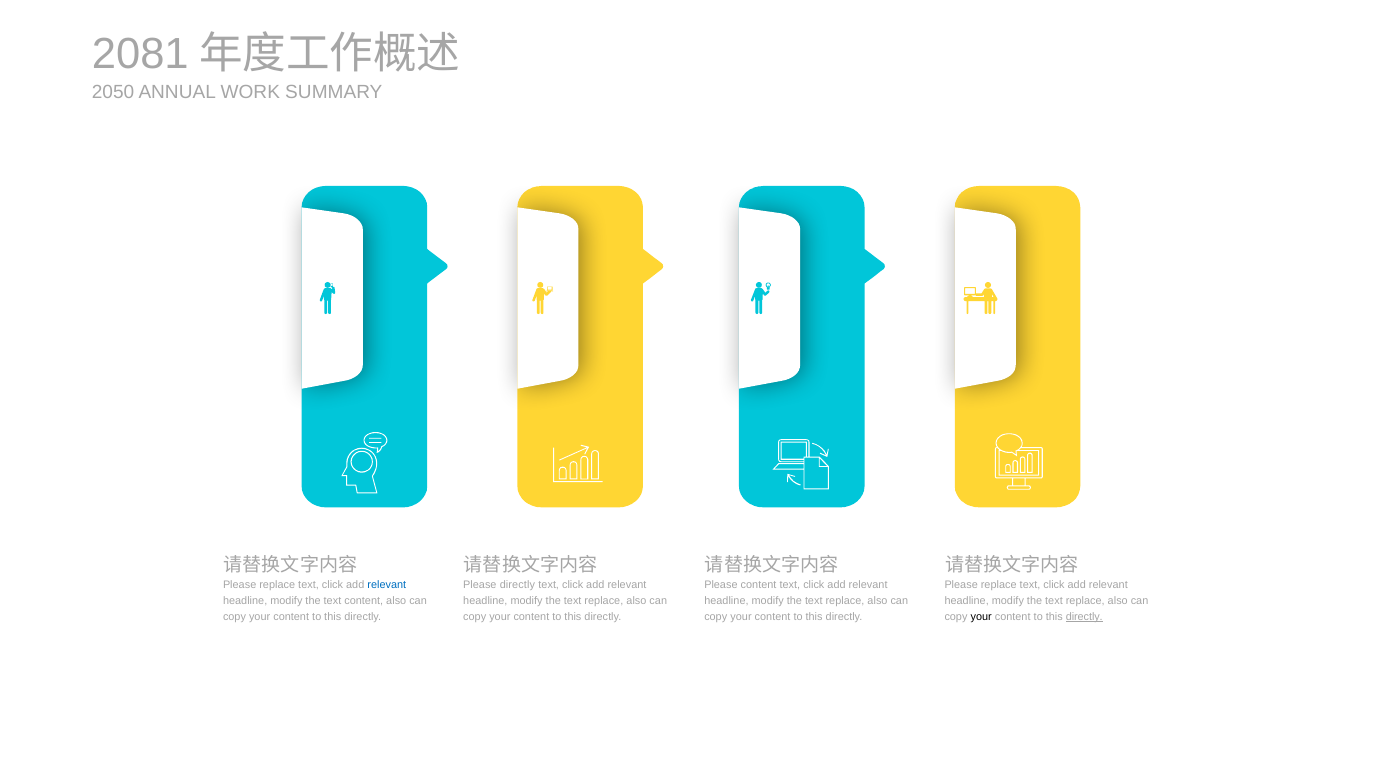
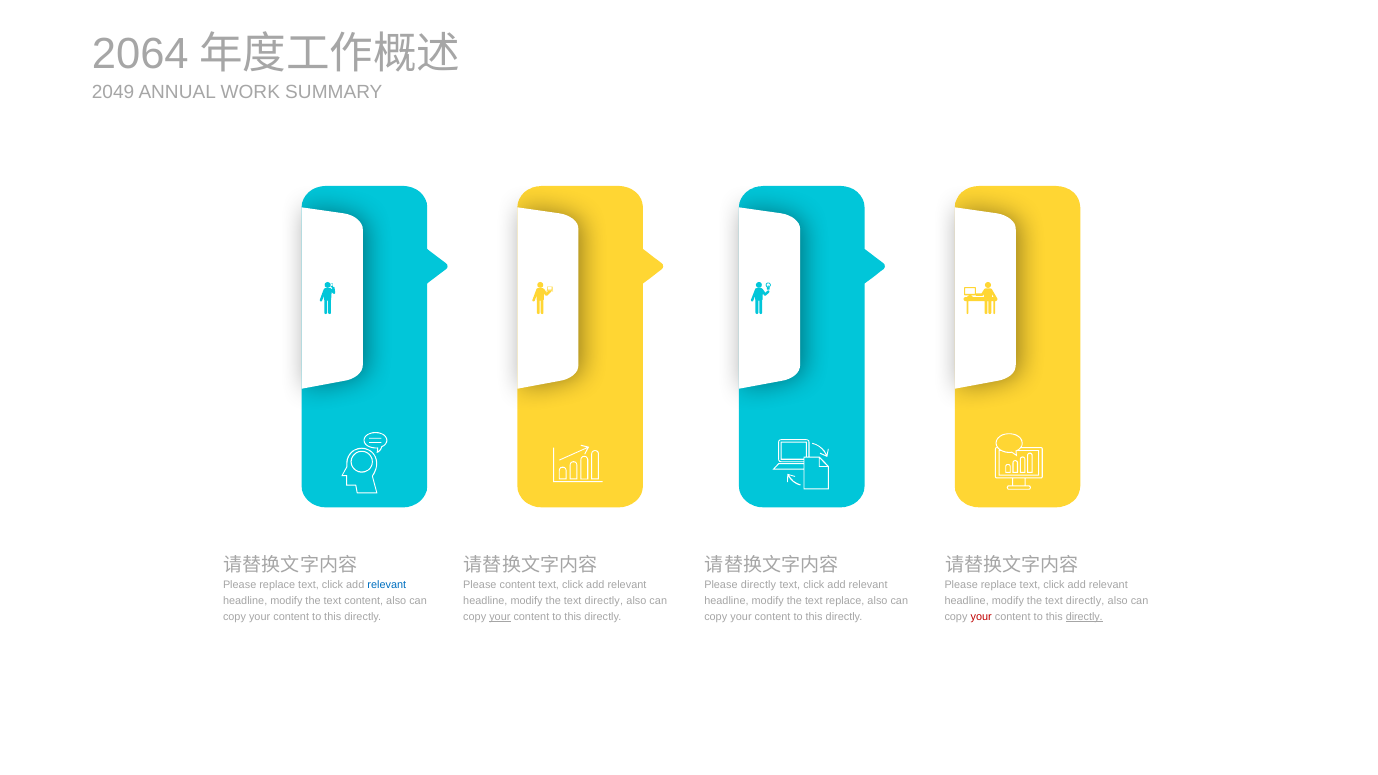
2081: 2081 -> 2064 (140, 54)
2050: 2050 -> 2049 (113, 92)
Please directly: directly -> content (517, 585)
Please content: content -> directly (758, 585)
replace: replace -> directly (604, 601)
replace: replace -> directly (1085, 601)
your underline: none -> present (500, 616)
your colour: black -> red (981, 616)
